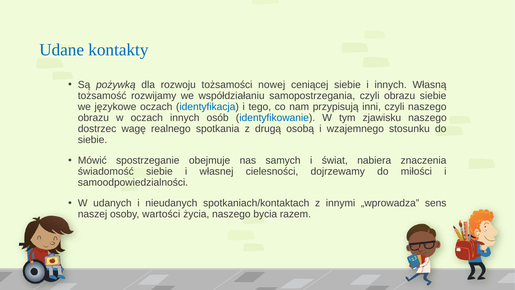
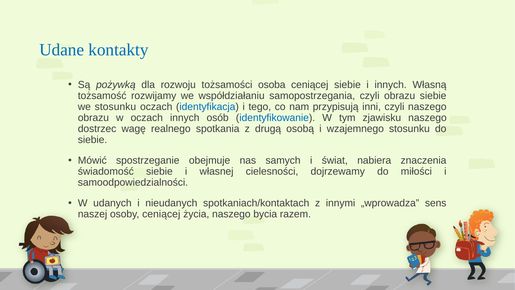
nowej: nowej -> osoba (272, 85)
we językowe: językowe -> stosunku (115, 107)
osoby wartości: wartości -> ceniącej (161, 214)
